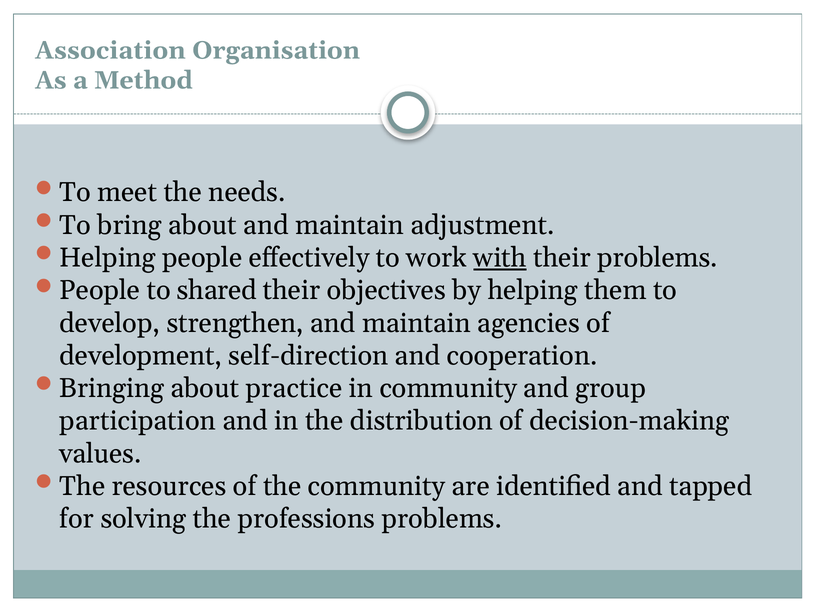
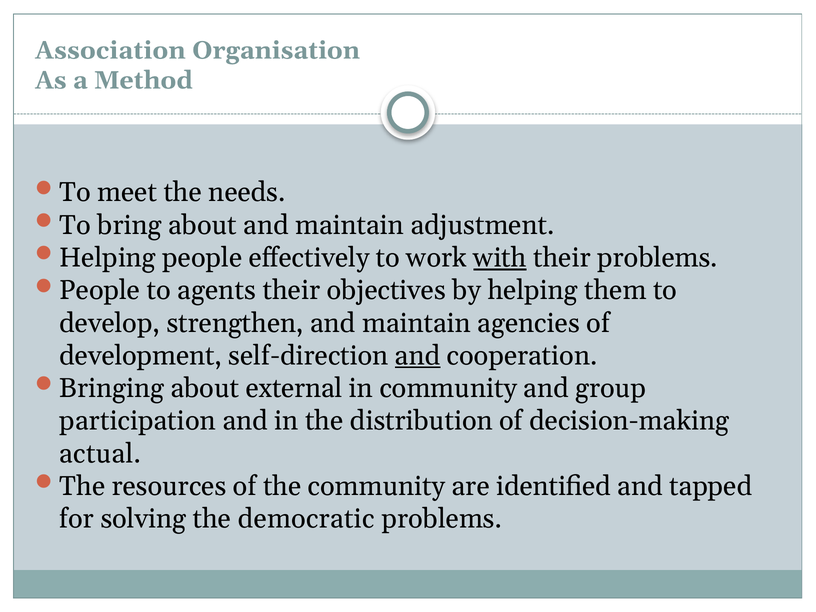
shared: shared -> agents (217, 290)
and underline: none -> present (418, 356)
practice: practice -> external (294, 388)
values: values -> actual (100, 454)
professions: professions -> democratic (306, 519)
